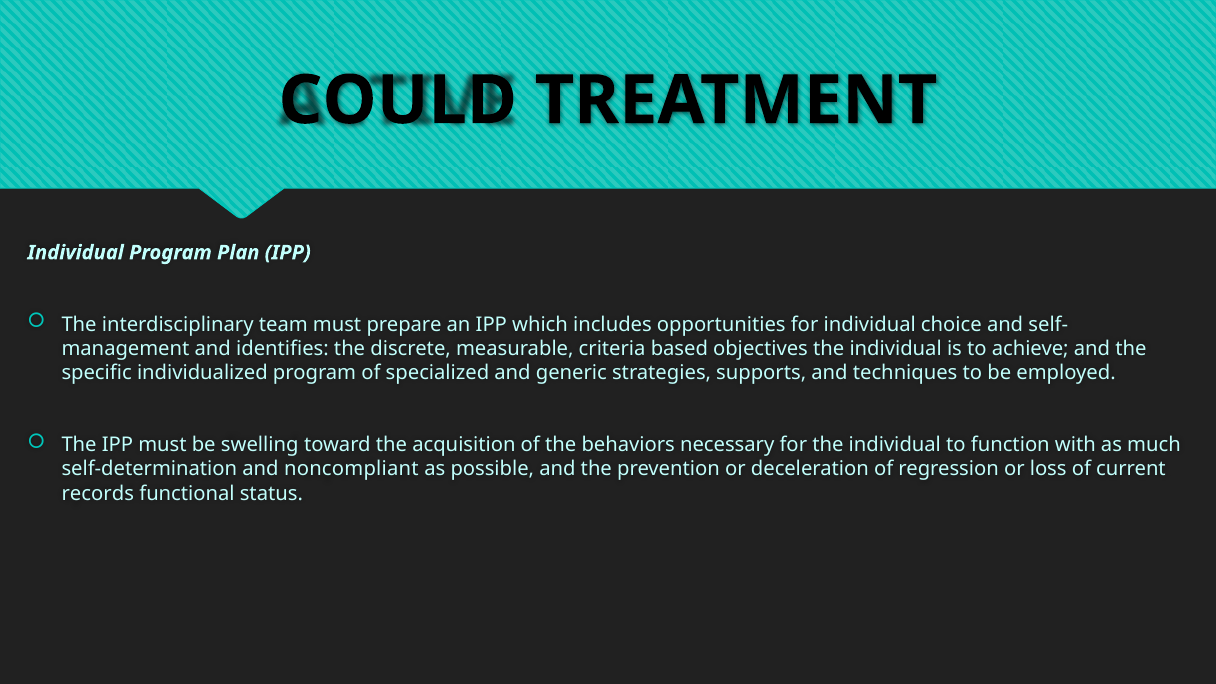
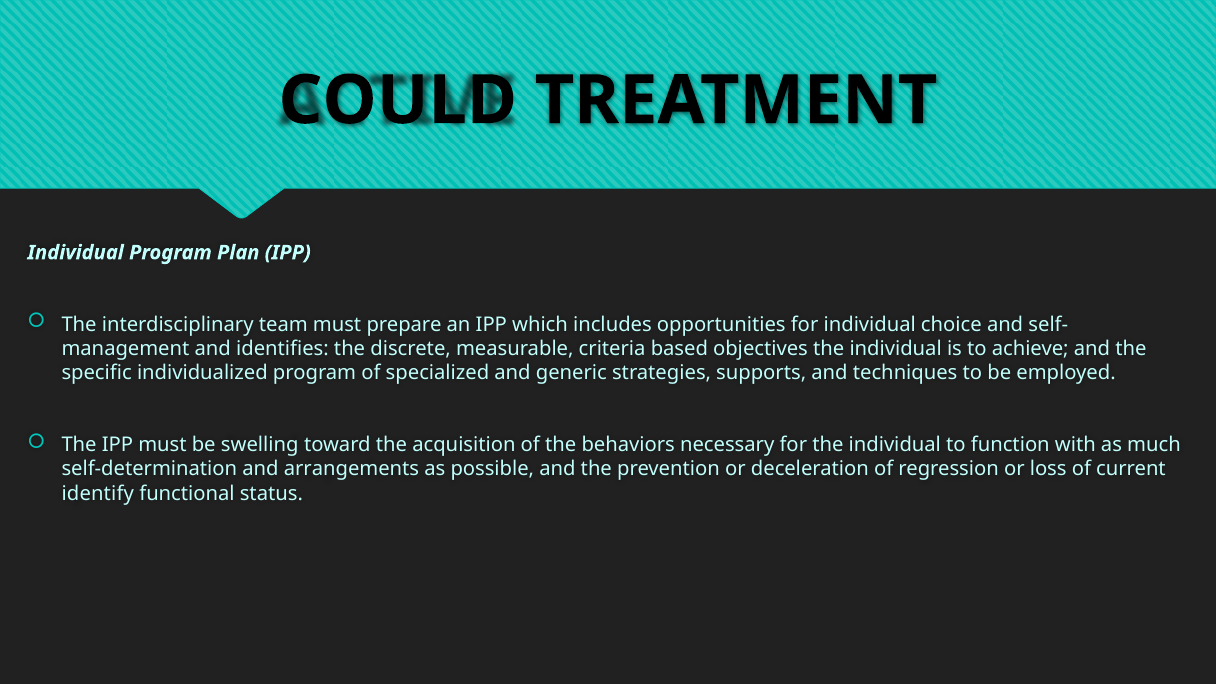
noncompliant: noncompliant -> arrangements (351, 469)
records: records -> identify (98, 493)
